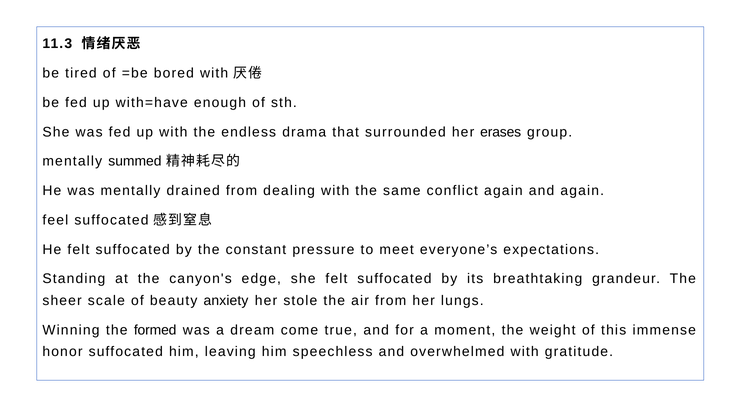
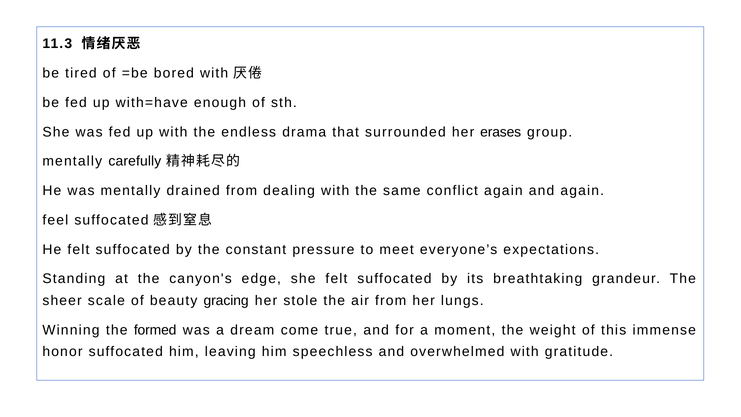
summed: summed -> carefully (135, 161)
anxiety: anxiety -> gracing (226, 300)
